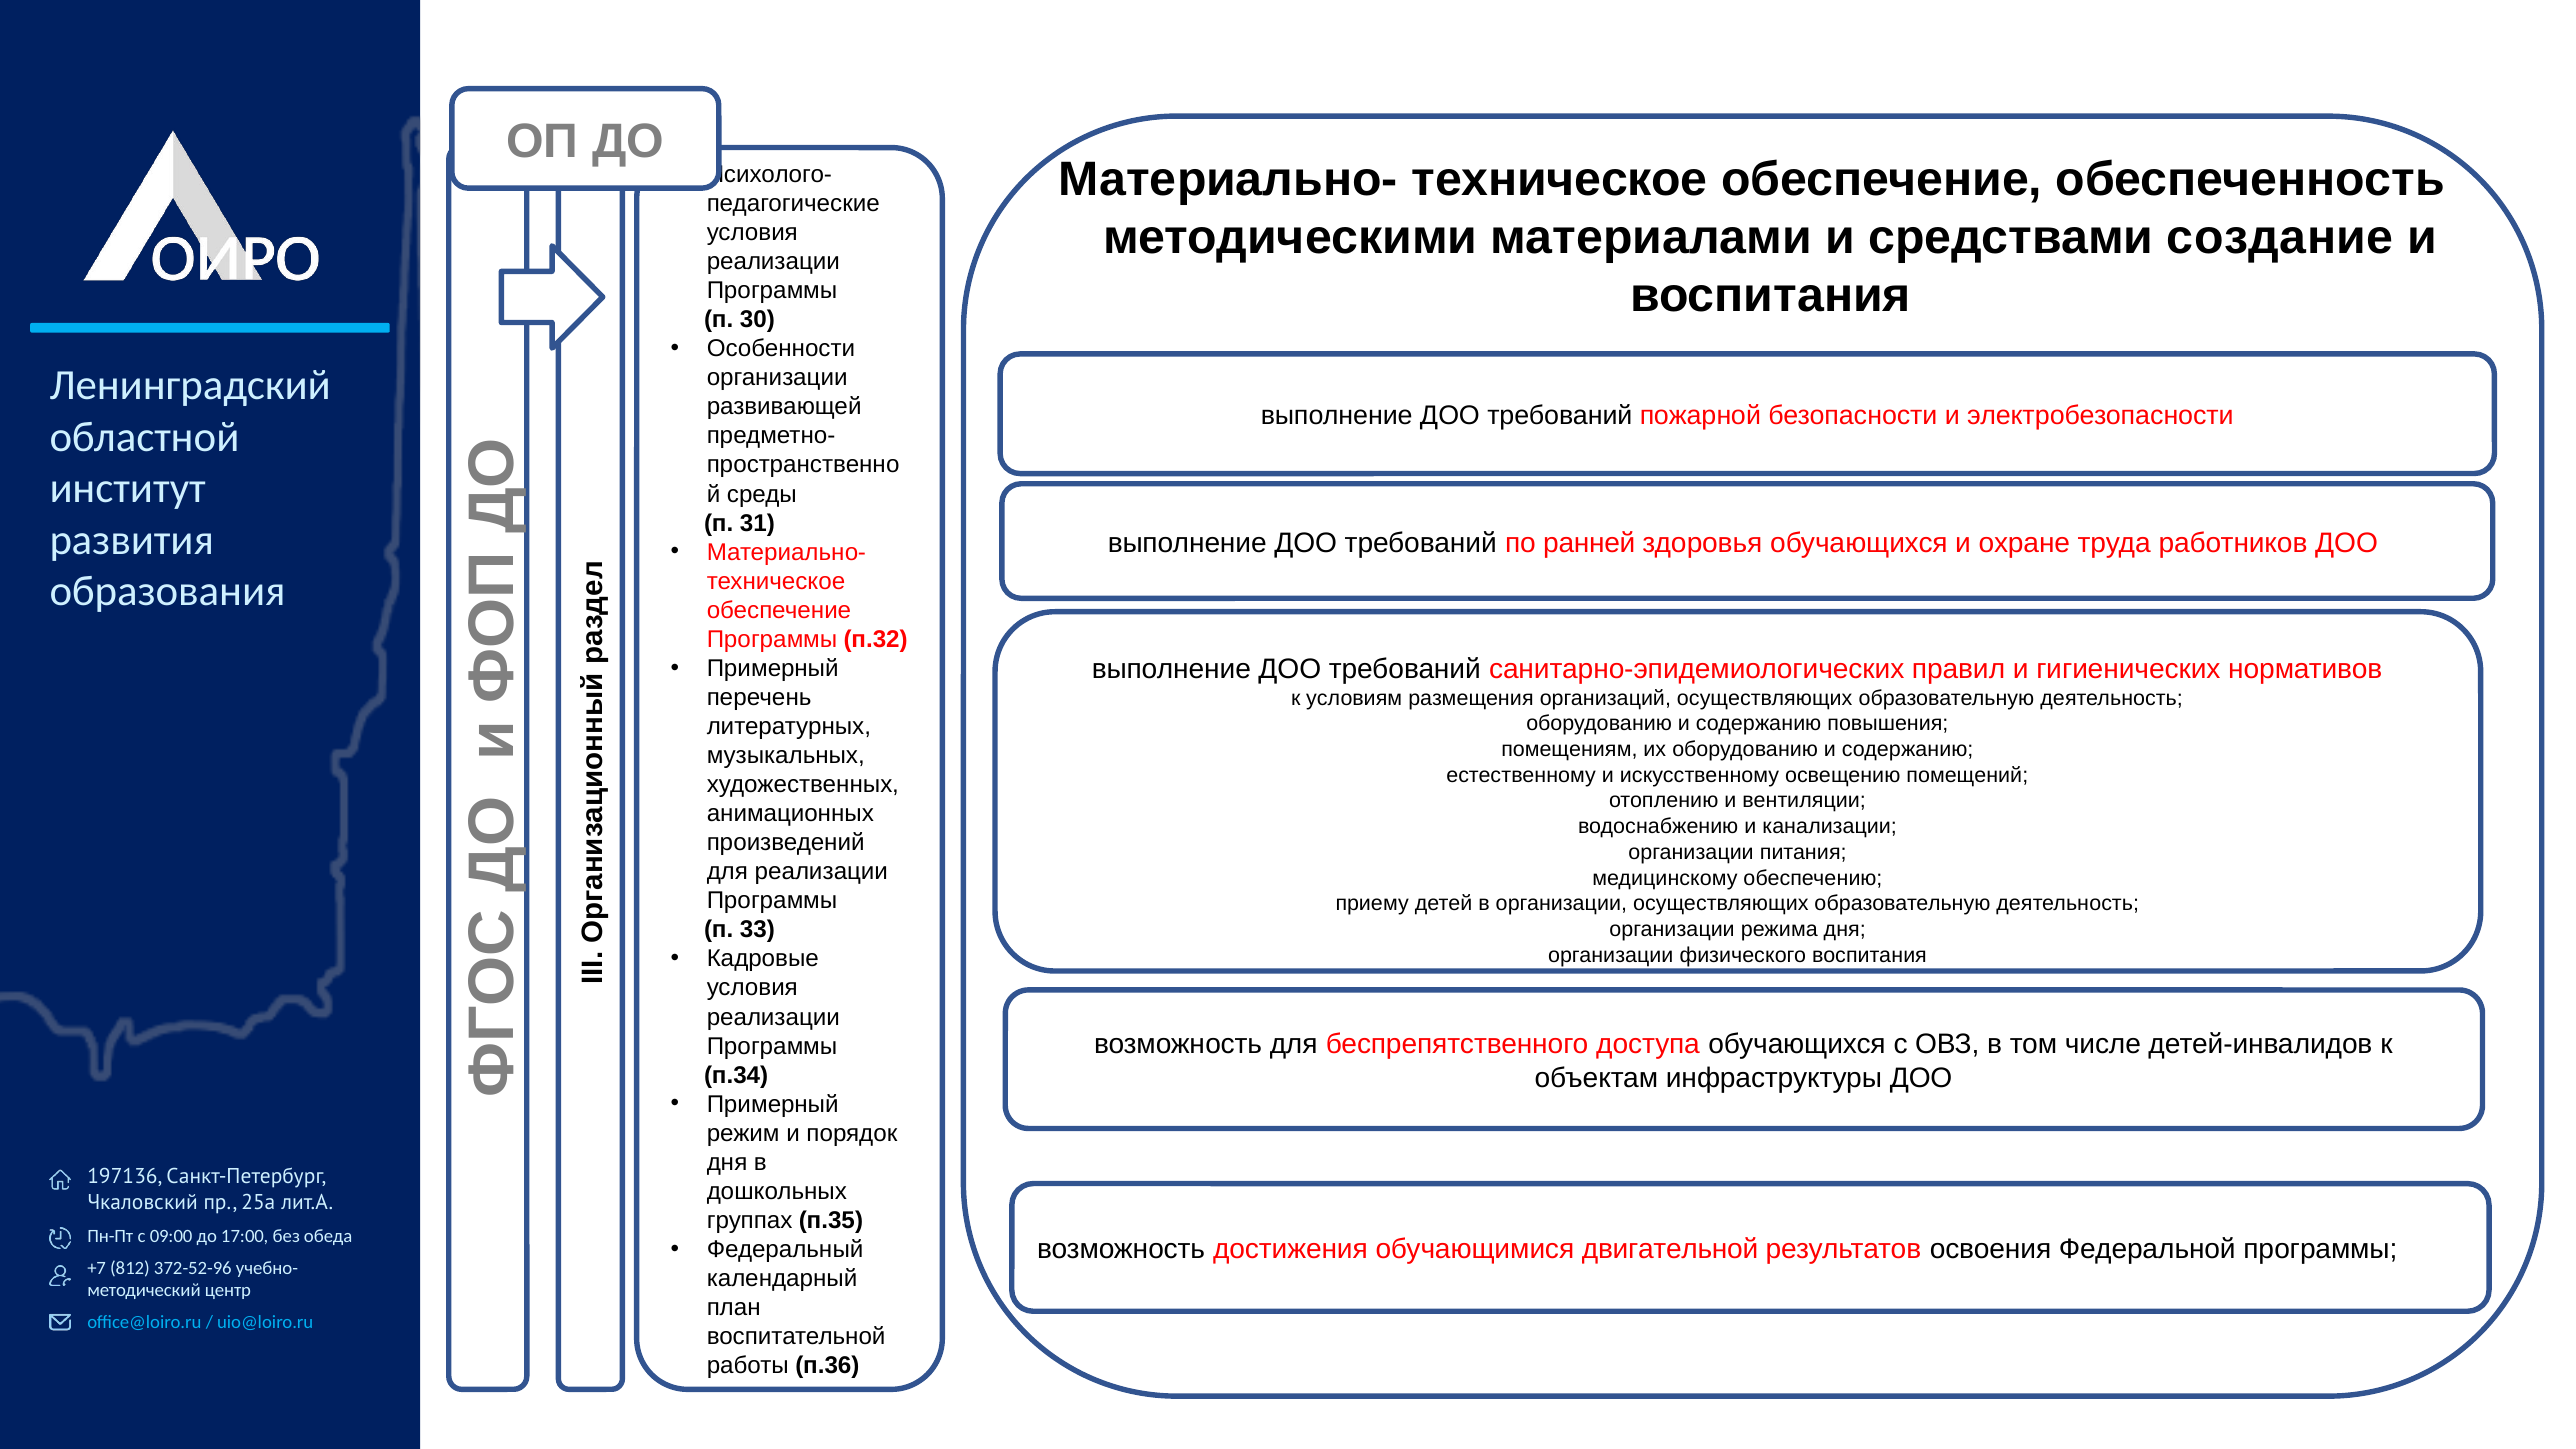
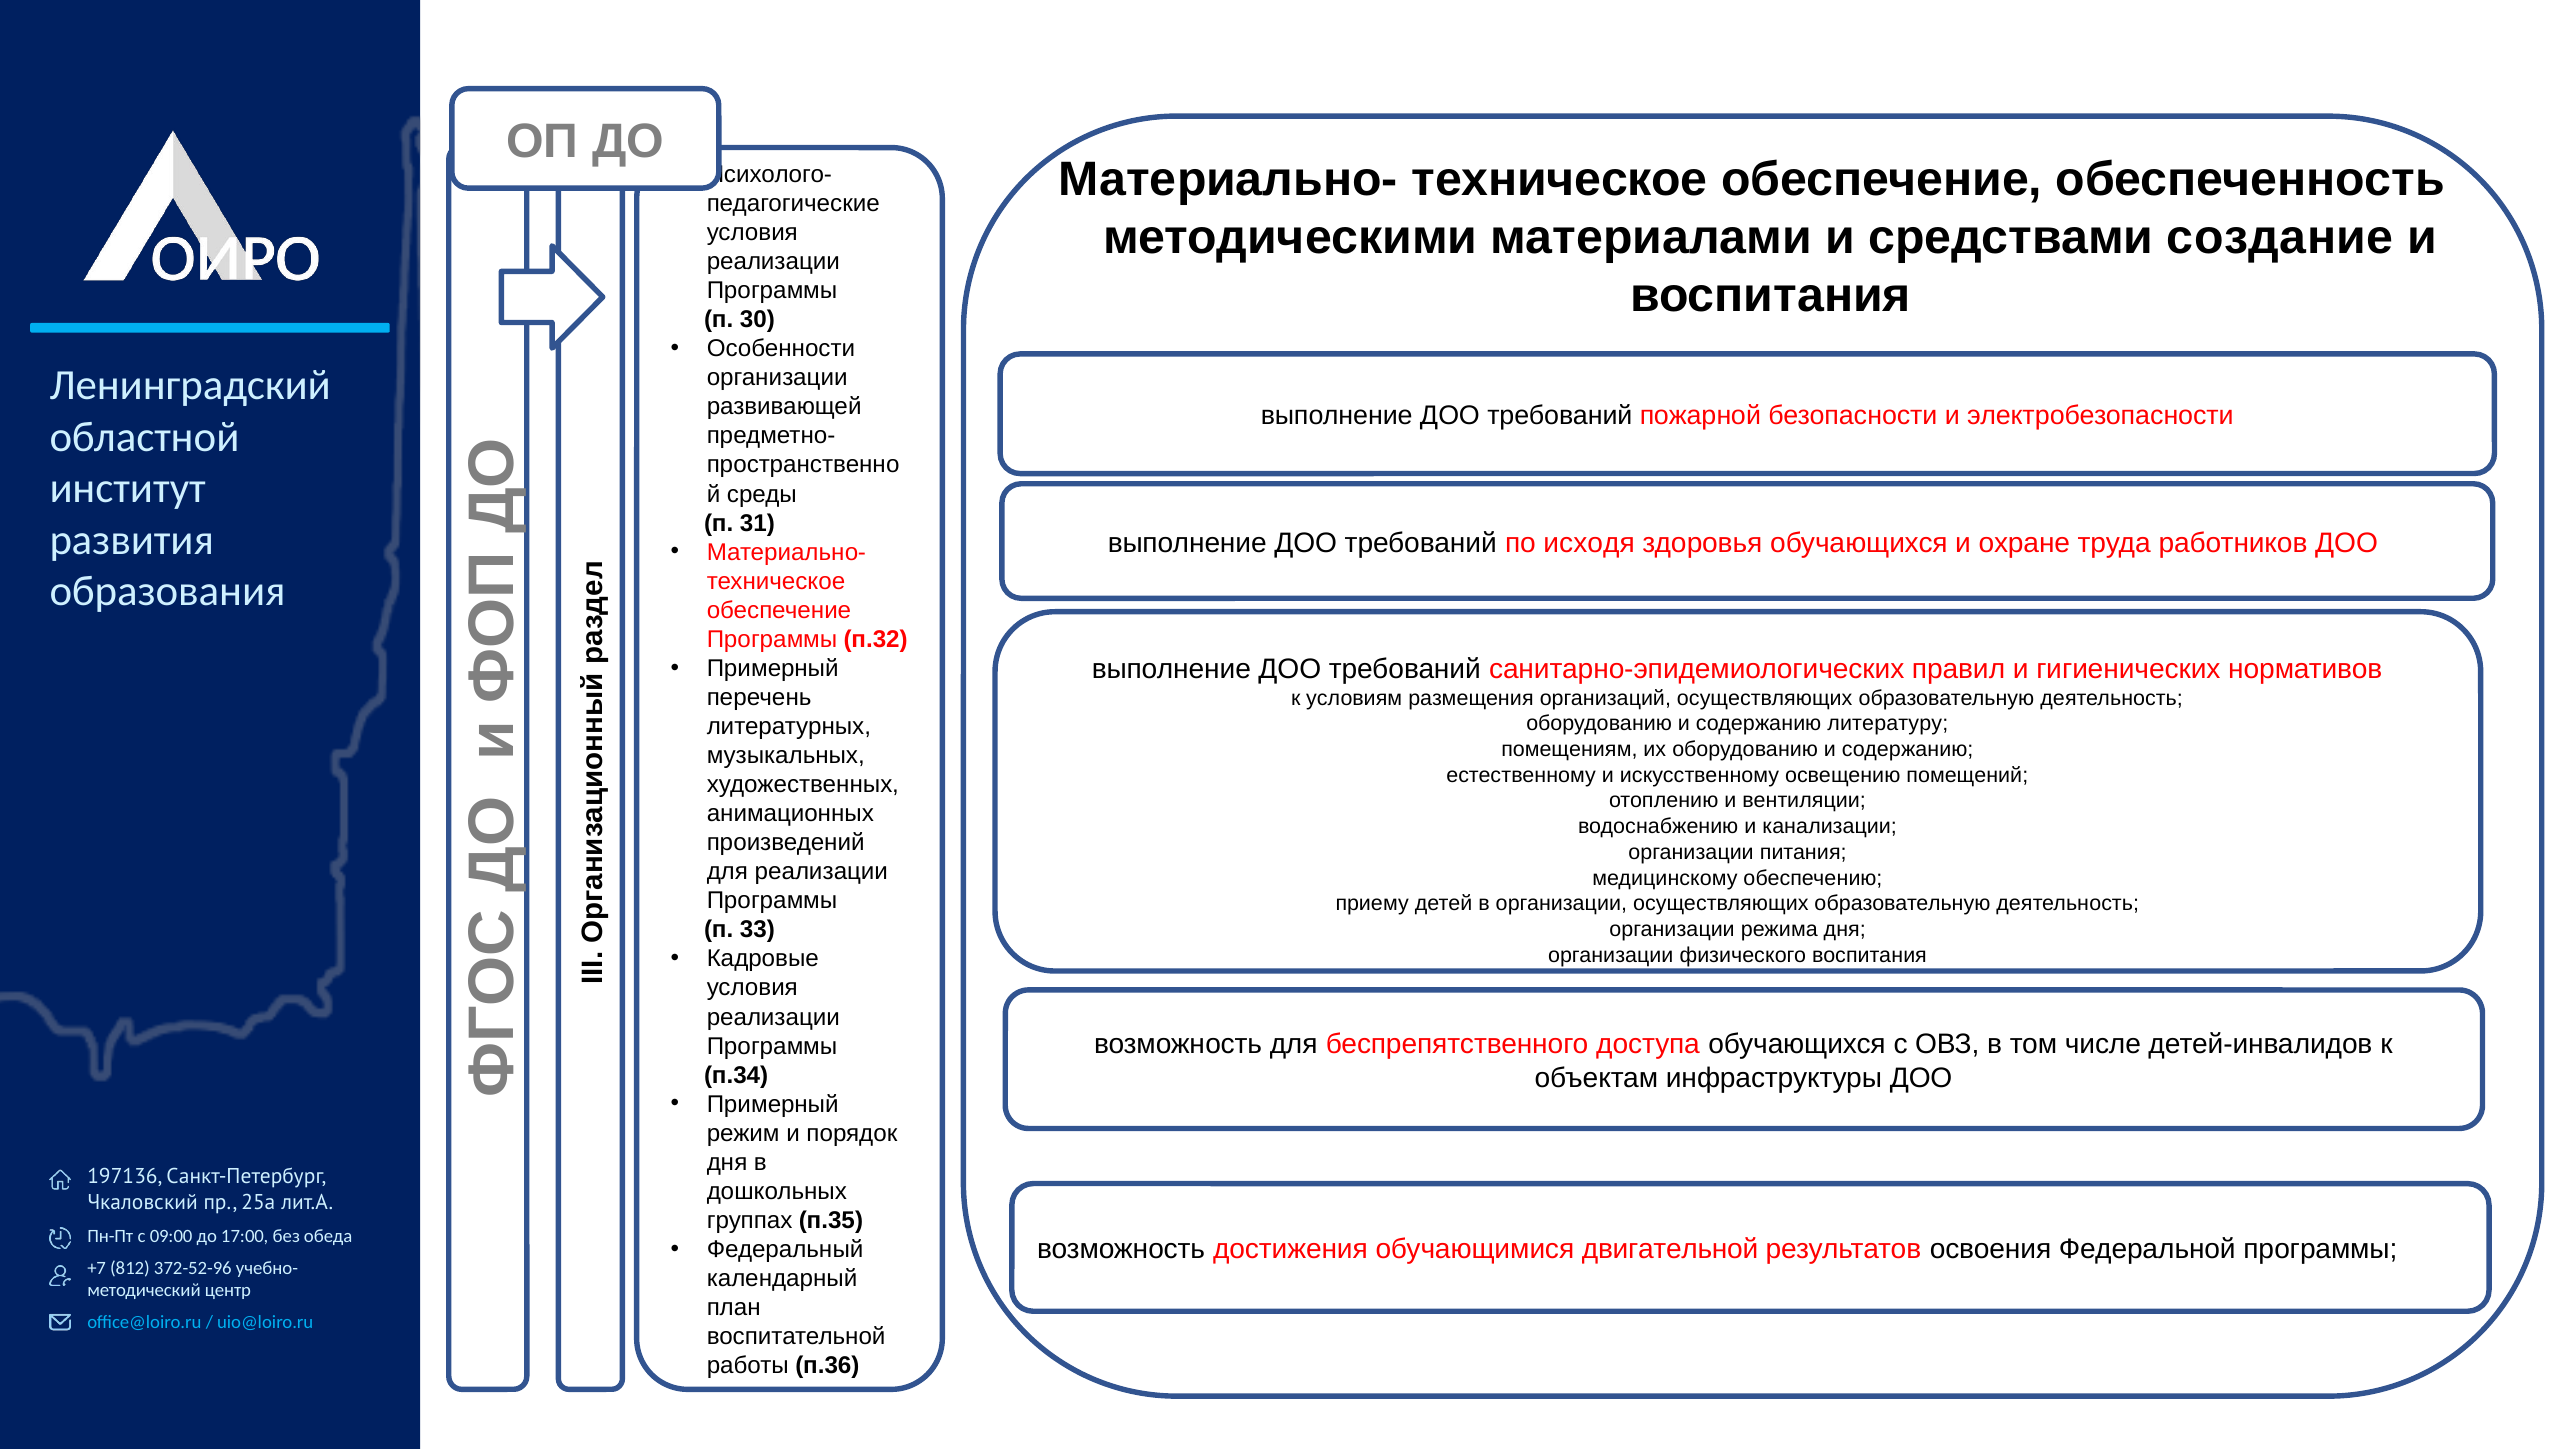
ранней: ранней -> исходя (1589, 543)
повышения: повышения -> литературу (1888, 724)
